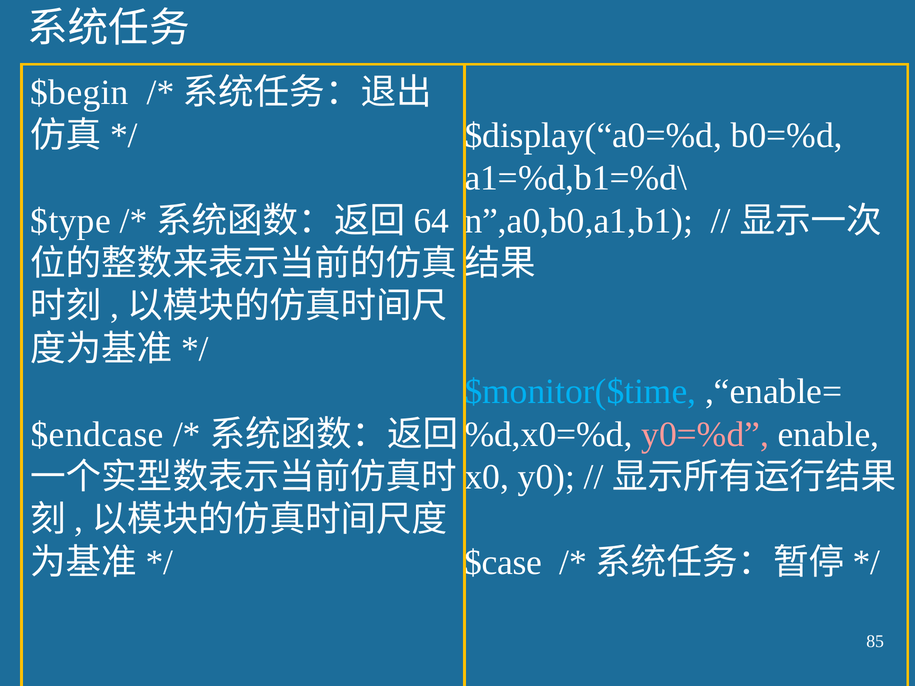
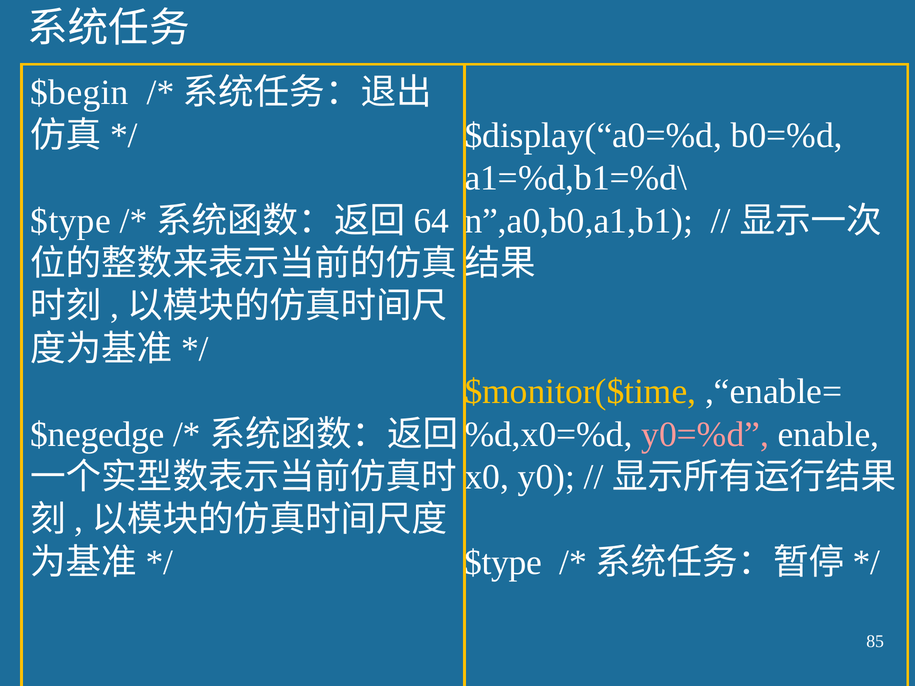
$monitor($time colour: light blue -> yellow (580, 392)
$endcase: $endcase -> $negedge (97, 434)
$case: $case -> $type (503, 563)
